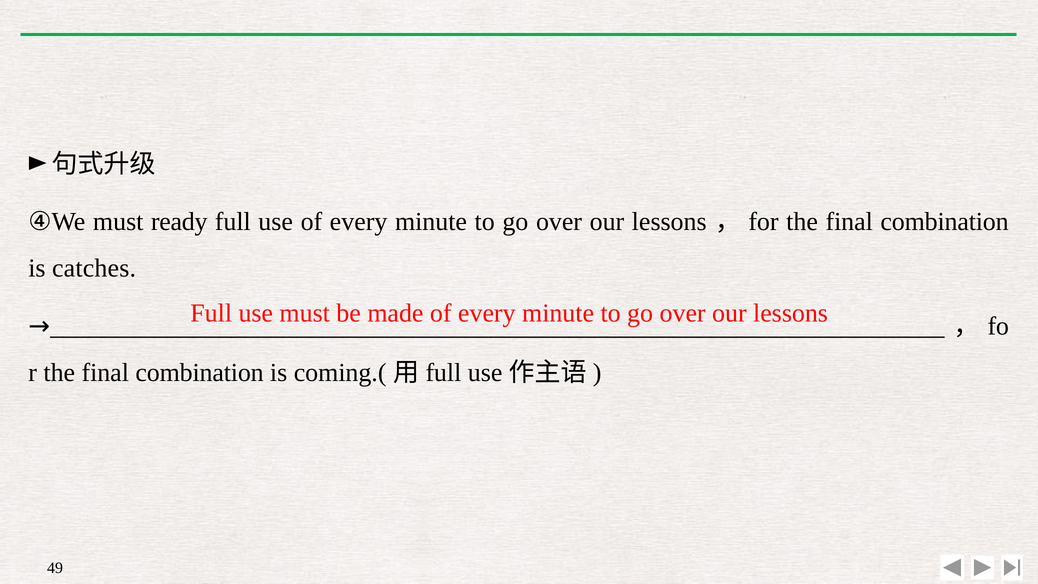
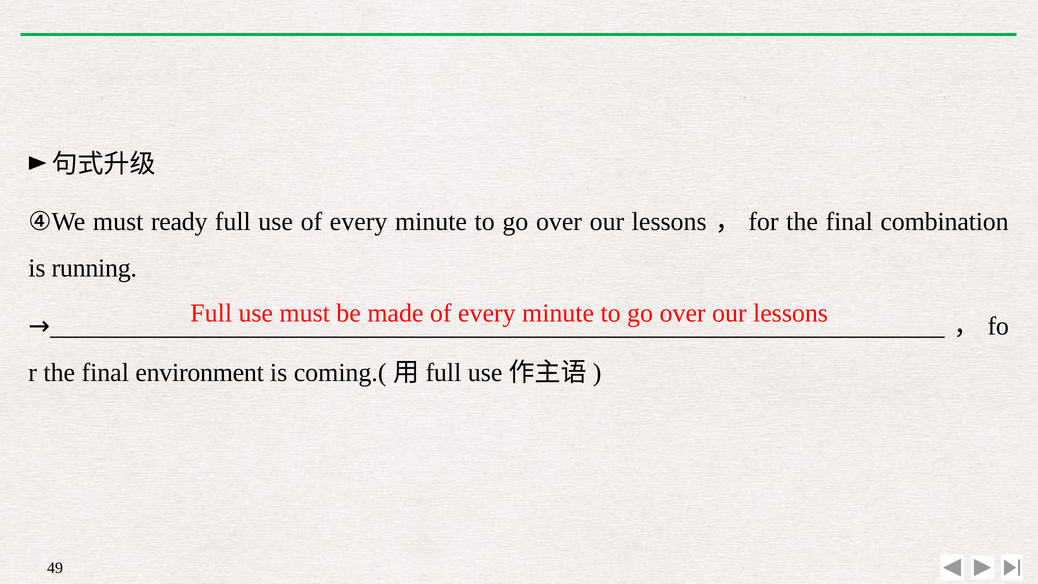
catches: catches -> running (94, 268)
combination: combination -> environment (200, 373)
